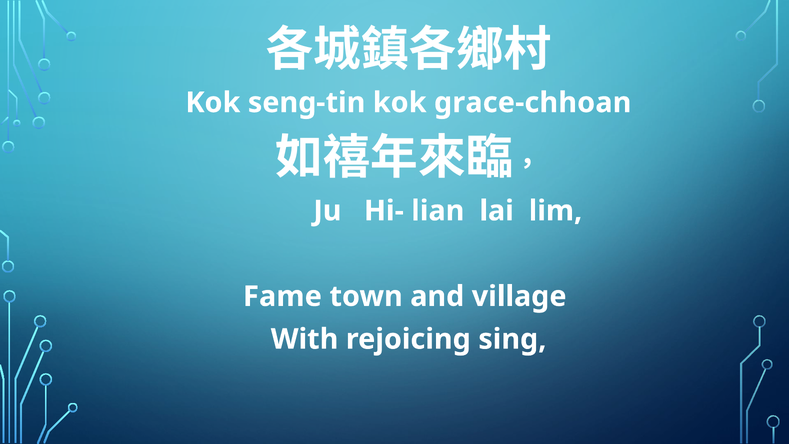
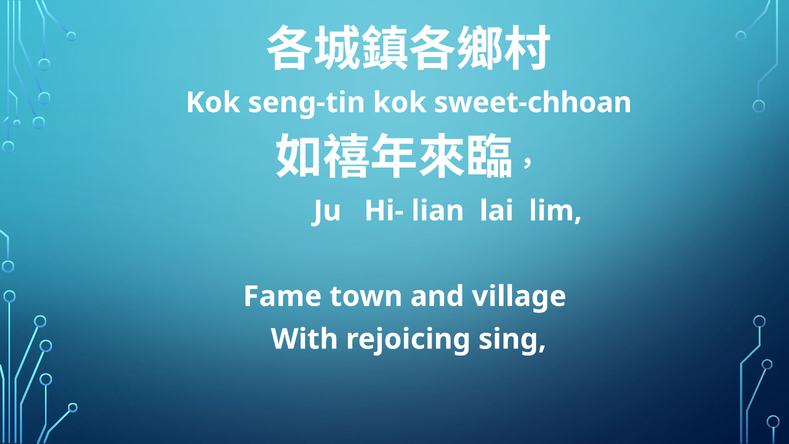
grace-chhoan: grace-chhoan -> sweet-chhoan (533, 103)
